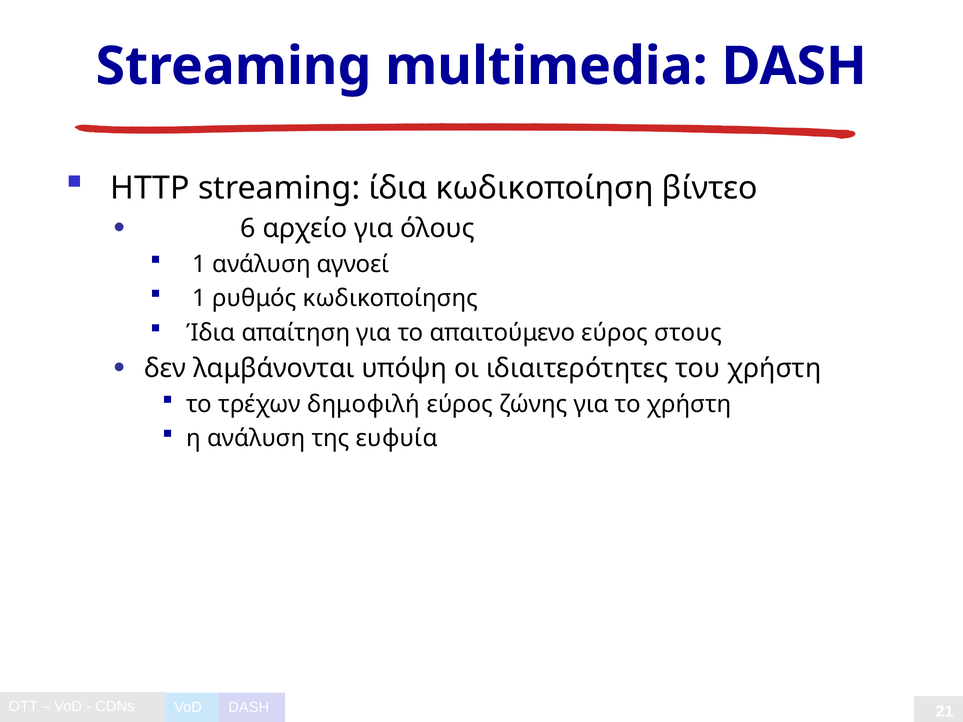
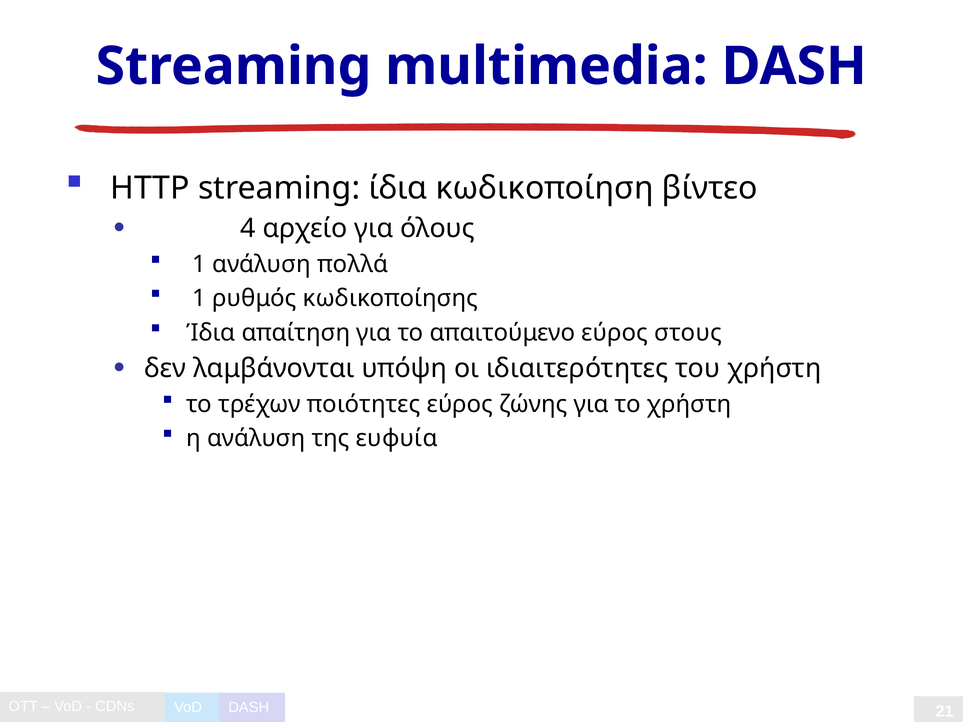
6: 6 -> 4 (248, 229)
αγνοεί: αγνοεί -> πολλά (353, 264)
δημοφιλή: δημοφιλή -> ποιότητες (364, 404)
